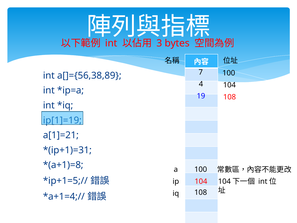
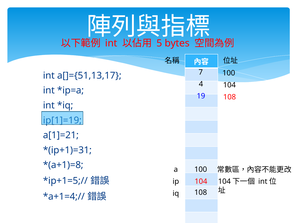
3: 3 -> 5 (159, 43)
a[]={56,38,89: a[]={56,38,89 -> a[]={51,13,17 (89, 75)
